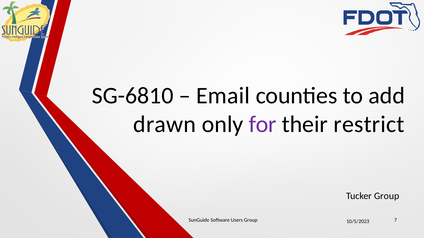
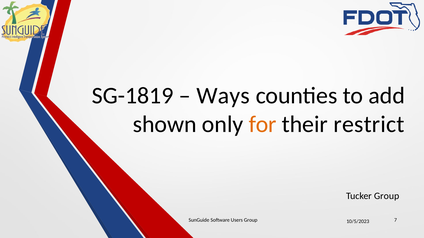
SG-6810: SG-6810 -> SG-1819 (133, 96)
Email: Email -> Ways (223, 96)
drawn: drawn -> shown (165, 124)
for colour: purple -> orange (263, 124)
